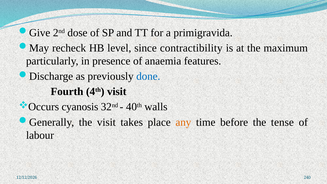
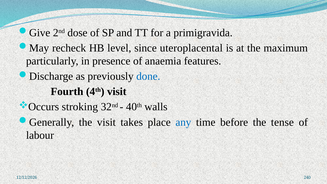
contractibility: contractibility -> uteroplacental (191, 48)
cyanosis: cyanosis -> stroking (80, 107)
any colour: orange -> blue (183, 122)
